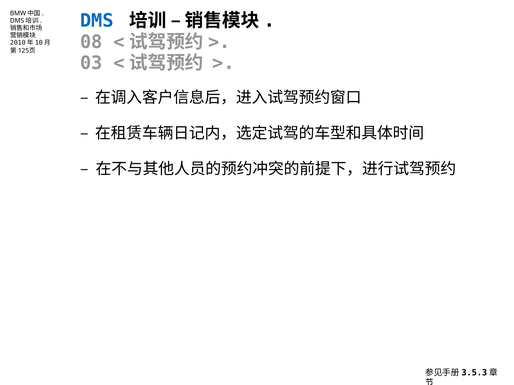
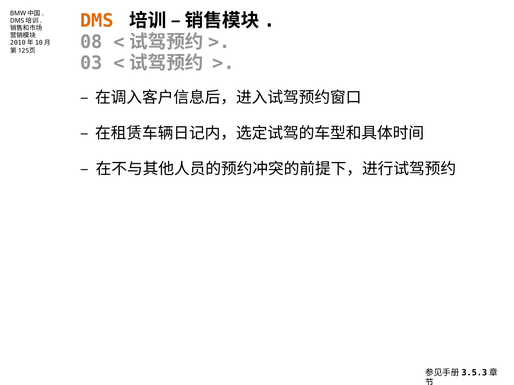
DMS colour: blue -> orange (97, 21)
